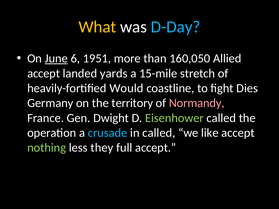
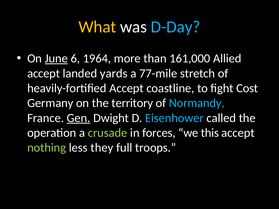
1951: 1951 -> 1964 (97, 59)
160,050: 160,050 -> 161,000 (190, 59)
15-mile: 15-mile -> 77-mile (158, 73)
heavily-fortified Would: Would -> Accept (126, 88)
Dies: Dies -> Cost (247, 88)
Normandy colour: pink -> light blue (197, 103)
Gen underline: none -> present (79, 118)
Eisenhower colour: light green -> light blue (174, 118)
crusade colour: light blue -> light green (108, 133)
in called: called -> forces (159, 133)
like: like -> this (210, 133)
full accept: accept -> troops (156, 148)
